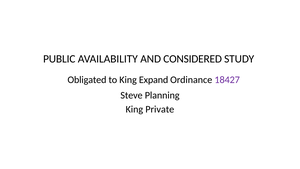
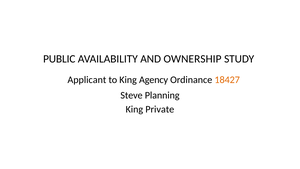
CONSIDERED: CONSIDERED -> OWNERSHIP (192, 59)
Obligated: Obligated -> Applicant (87, 80)
Expand: Expand -> Agency (154, 80)
18427 colour: purple -> orange (227, 80)
